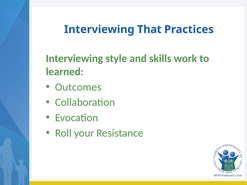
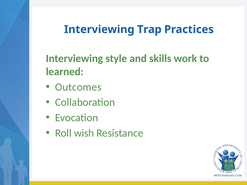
That: That -> Trap (149, 29)
your: your -> wish (84, 133)
